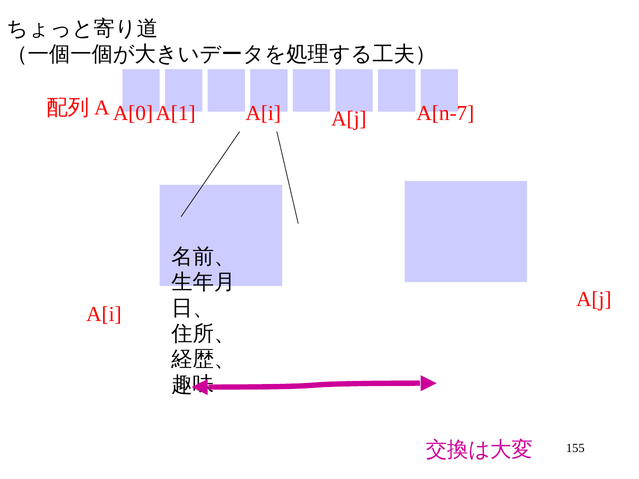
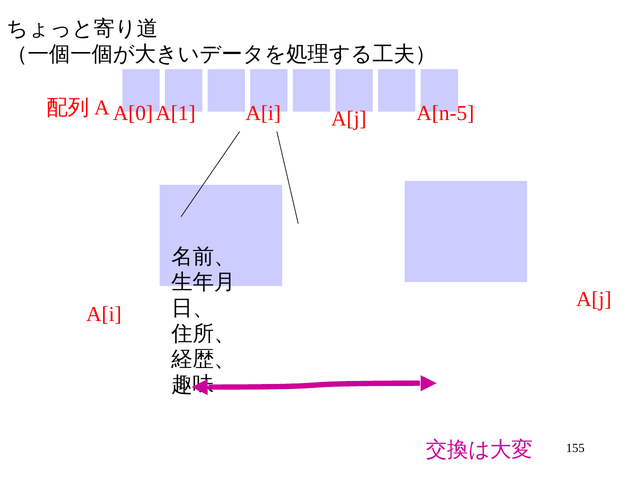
A[n-7: A[n-7 -> A[n-5 (445, 113)
